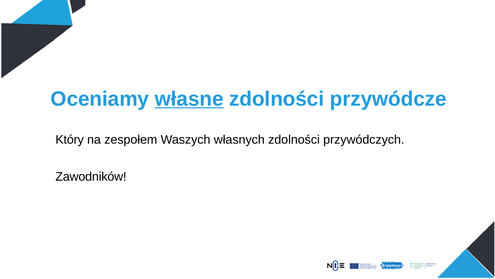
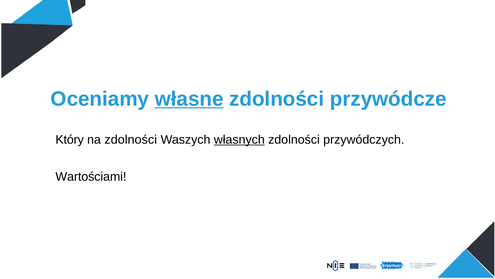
na zespołem: zespołem -> zdolności (131, 139)
własnych underline: none -> present (239, 139)
Zawodników: Zawodników -> Wartościami (91, 176)
